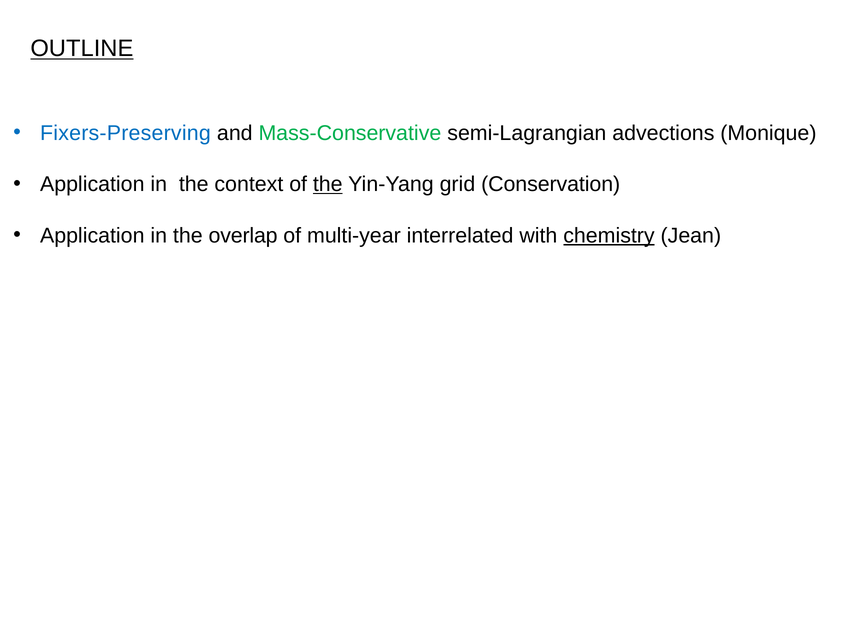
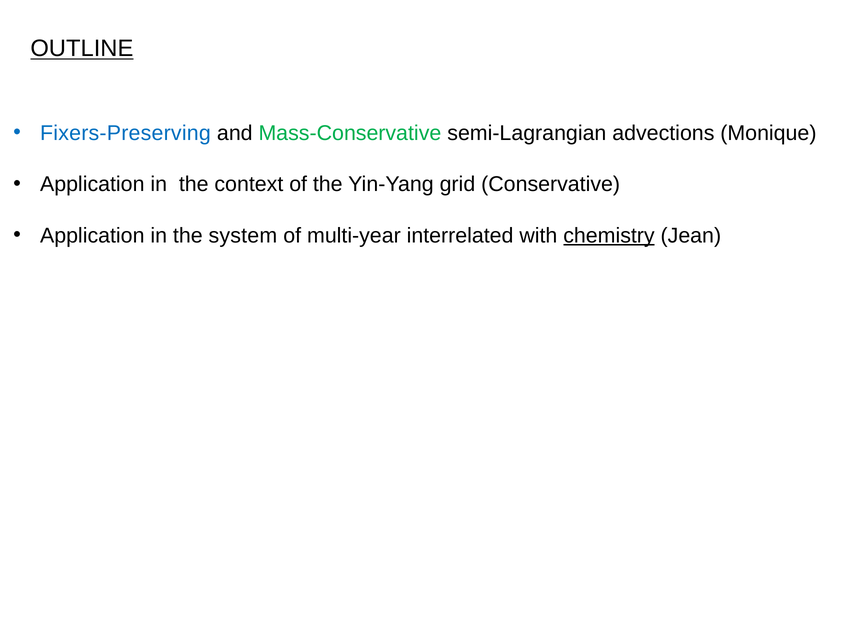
the underline: present -> none (328, 184)
Conservation: Conservation -> Conservative (551, 184)
overlap: overlap -> system (243, 236)
